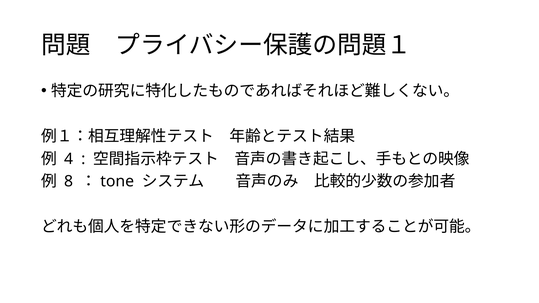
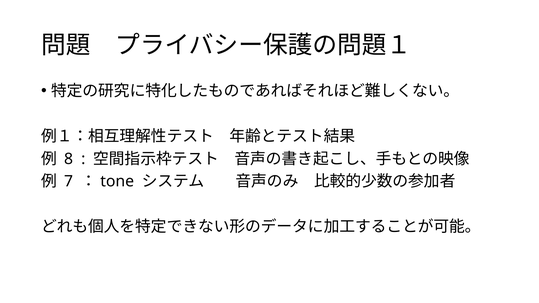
4: 4 -> 8 (69, 159)
8: 8 -> 7 (69, 182)
